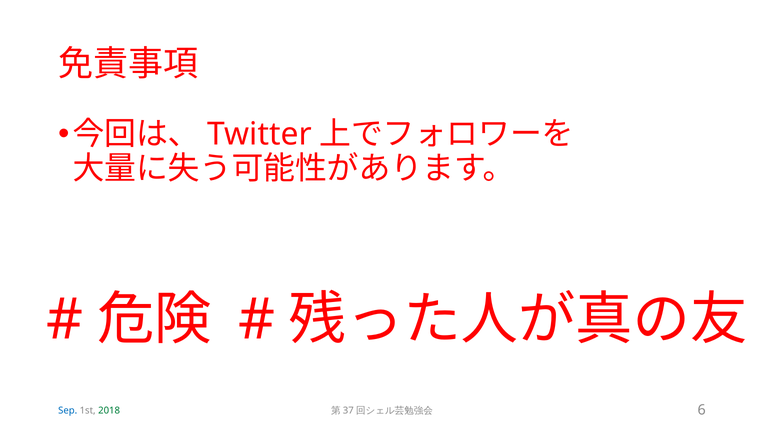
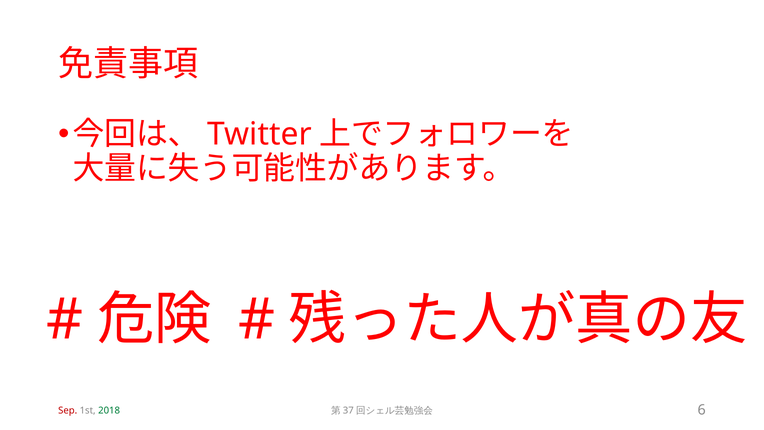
Sep colour: blue -> red (68, 410)
